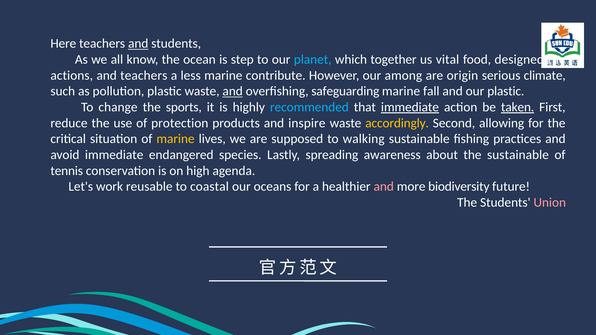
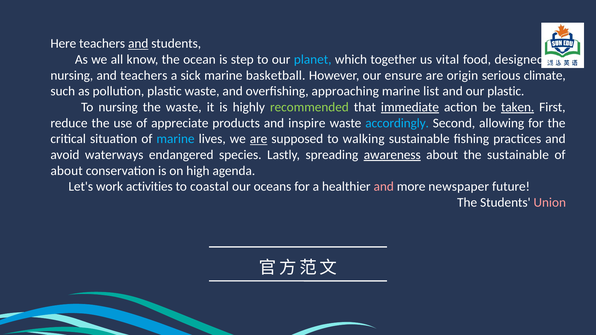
actions: actions -> nursing (72, 75)
less: less -> sick (191, 75)
contribute: contribute -> basketball (276, 75)
among: among -> ensure (403, 75)
and underline: present -> none (233, 91)
safeguarding: safeguarding -> approaching (345, 91)
fall: fall -> list (431, 91)
To change: change -> nursing (118, 107)
the sports: sports -> waste (184, 107)
recommended colour: light blue -> light green (309, 107)
protection: protection -> appreciate (180, 123)
accordingly colour: yellow -> light blue (397, 123)
marine colour: yellow -> light blue (176, 139)
are underline: none -> present (259, 139)
avoid immediate: immediate -> waterways (114, 155)
awareness underline: none -> present (392, 155)
tennis: tennis -> about (67, 171)
reusable: reusable -> activities (149, 187)
biodiversity: biodiversity -> newspaper (459, 187)
